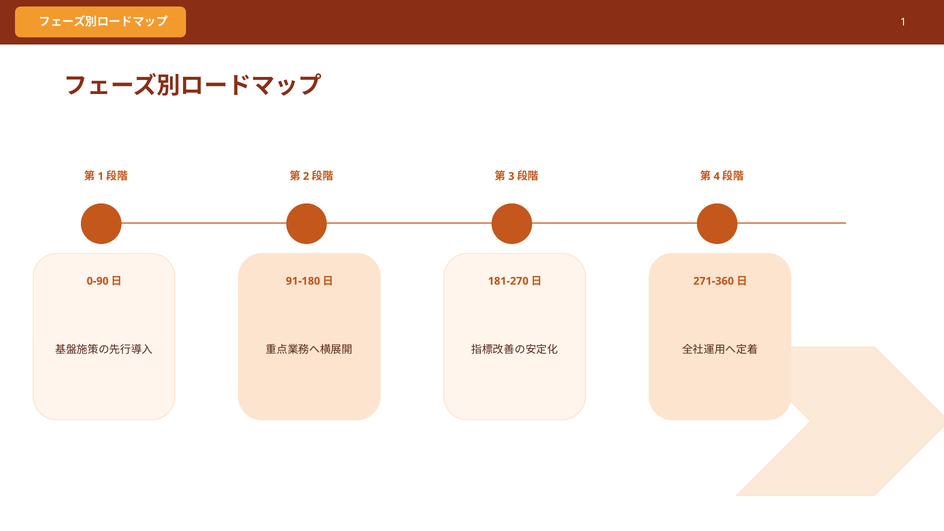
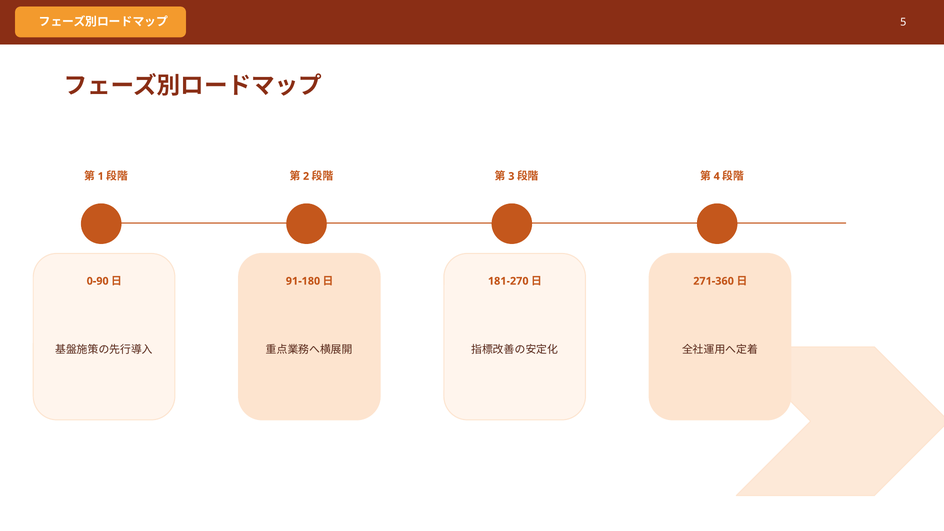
1: 1 -> 5 (903, 22)
